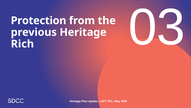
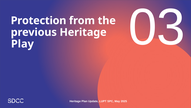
Rich: Rich -> Play (22, 44)
